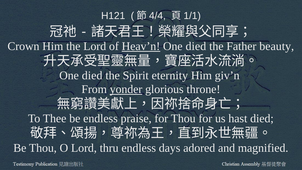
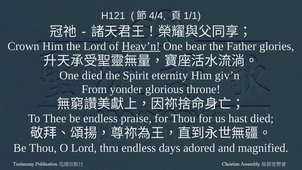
died: died -> bear (196, 46)
beauty: beauty -> glories (277, 46)
yonder underline: present -> none (126, 89)
